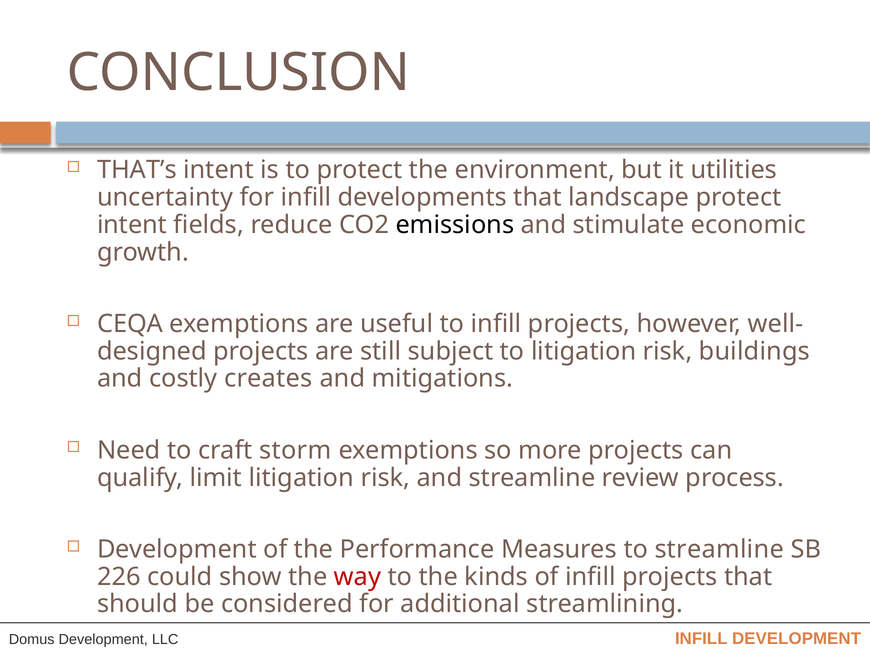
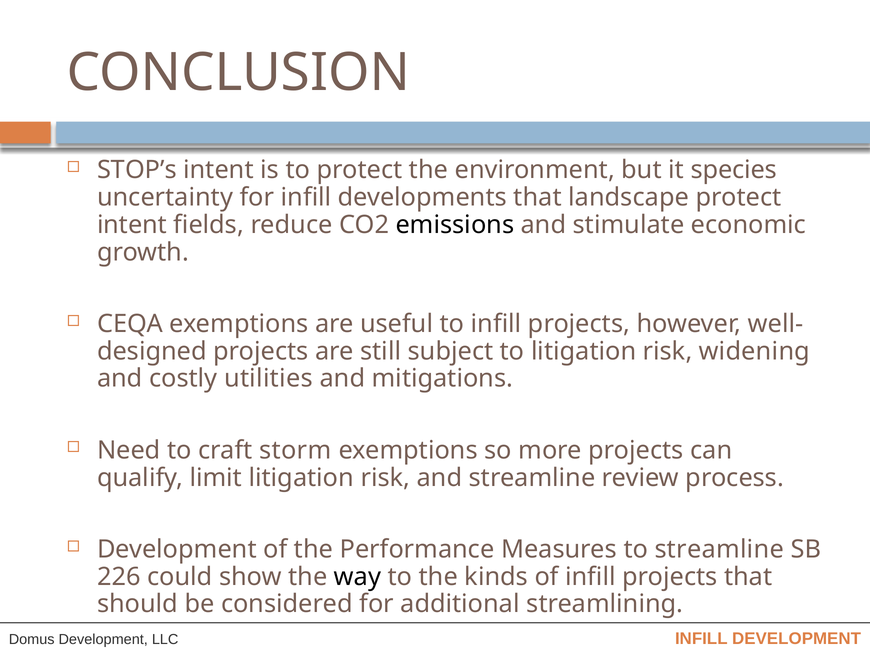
THAT’s: THAT’s -> STOP’s (137, 170)
utilities: utilities -> species (734, 170)
buildings: buildings -> widening (754, 351)
creates: creates -> utilities (268, 379)
way colour: red -> black (358, 577)
